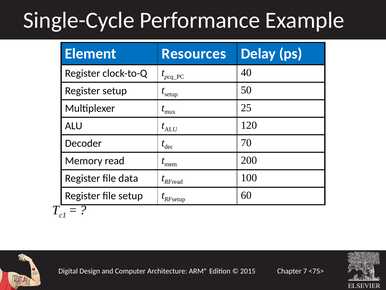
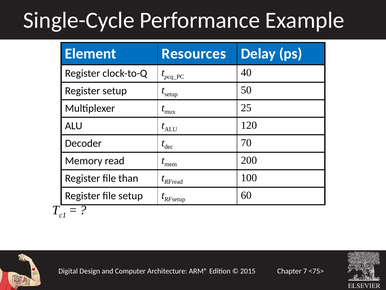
data: data -> than (128, 178)
